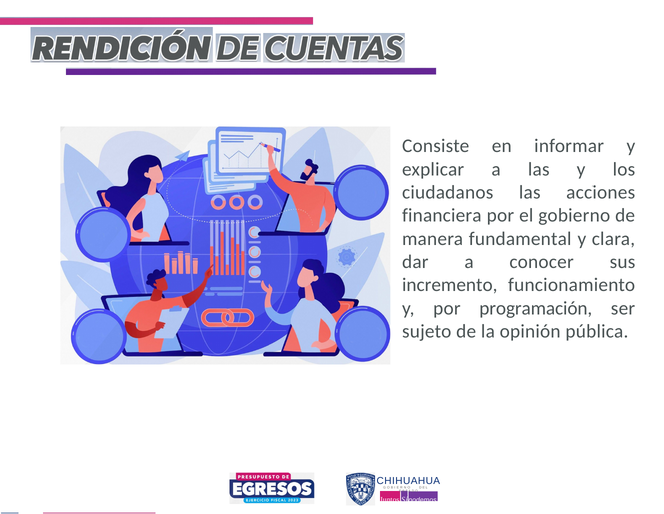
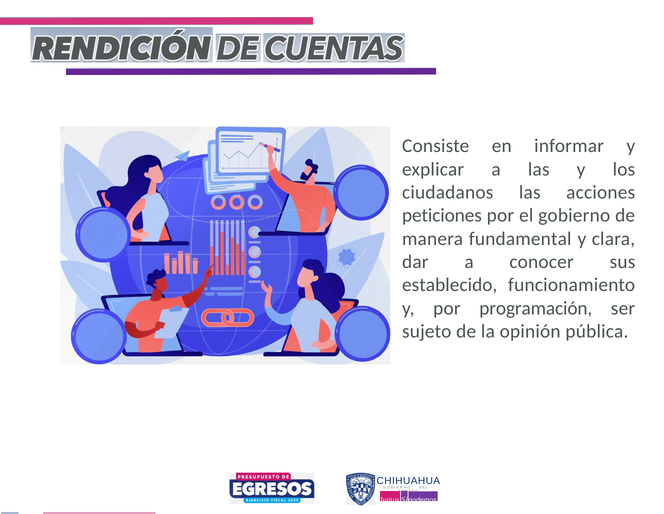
financiera: financiera -> peticiones (442, 215)
incremento: incremento -> establecido (450, 285)
